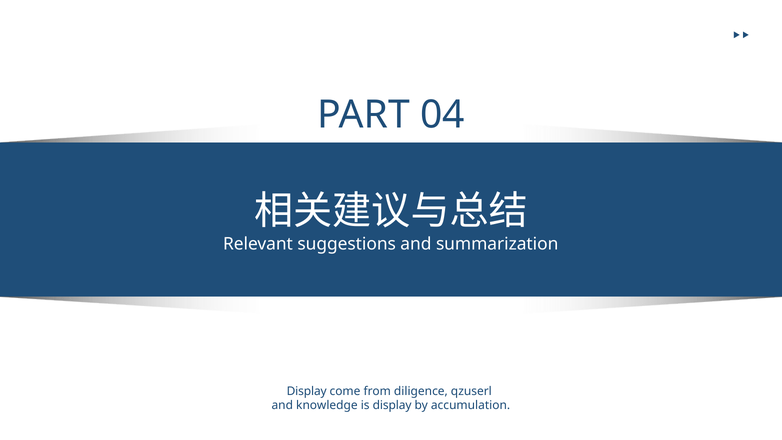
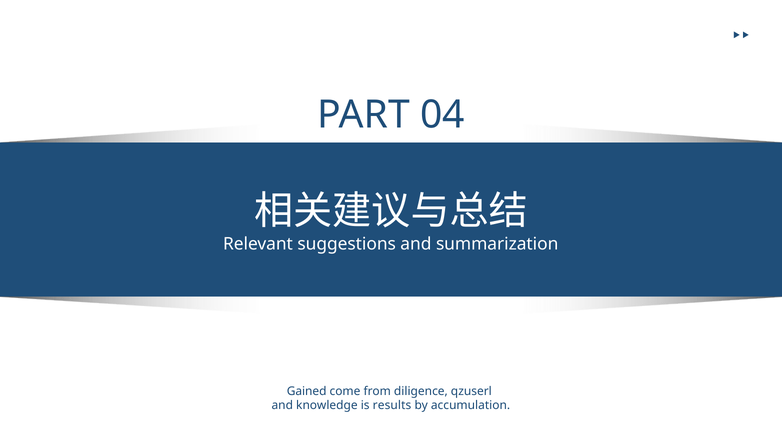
Display: Display -> Gained (307, 391)
is display: display -> results (392, 405)
